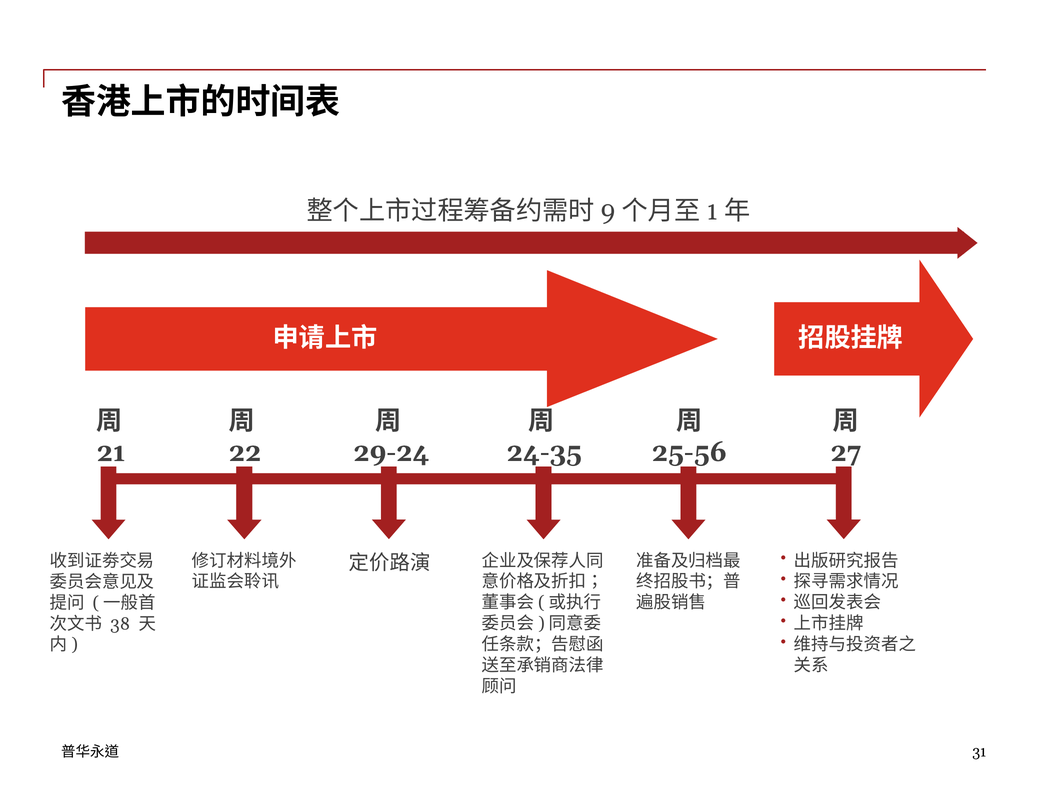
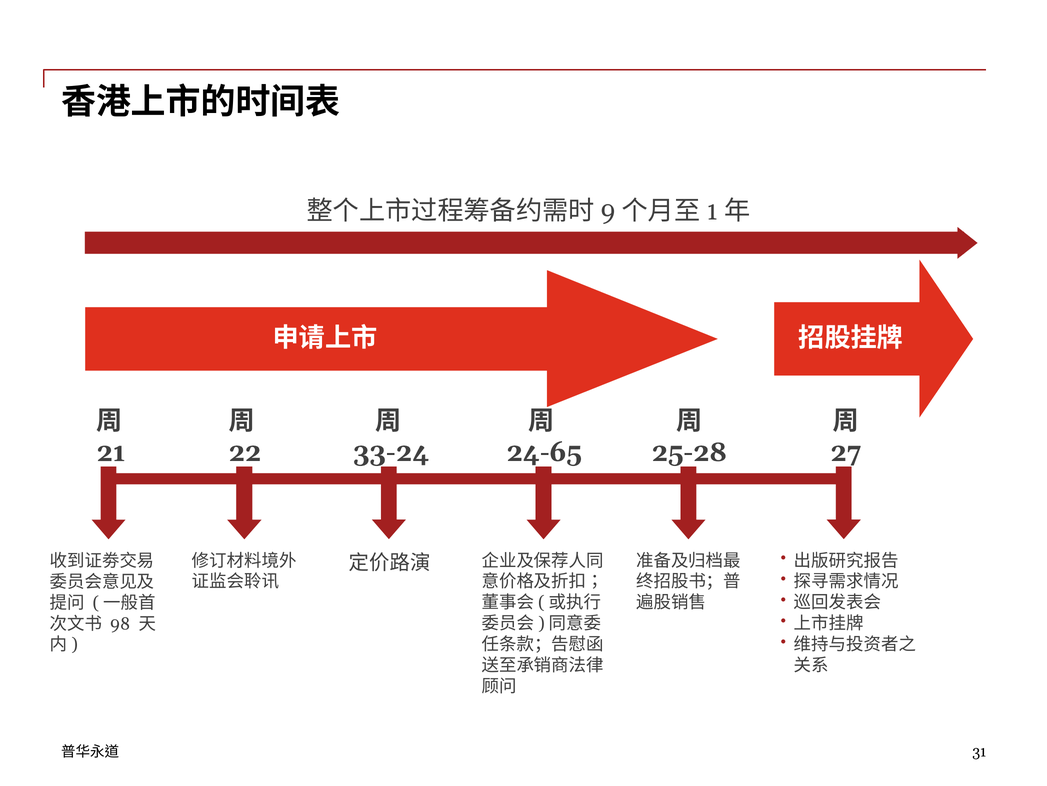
29-24: 29-24 -> 33-24 (391, 452)
24-35: 24-35 -> 24-65 (544, 452)
25-56: 25-56 -> 25-28 (689, 452)
38: 38 -> 98 (120, 623)
